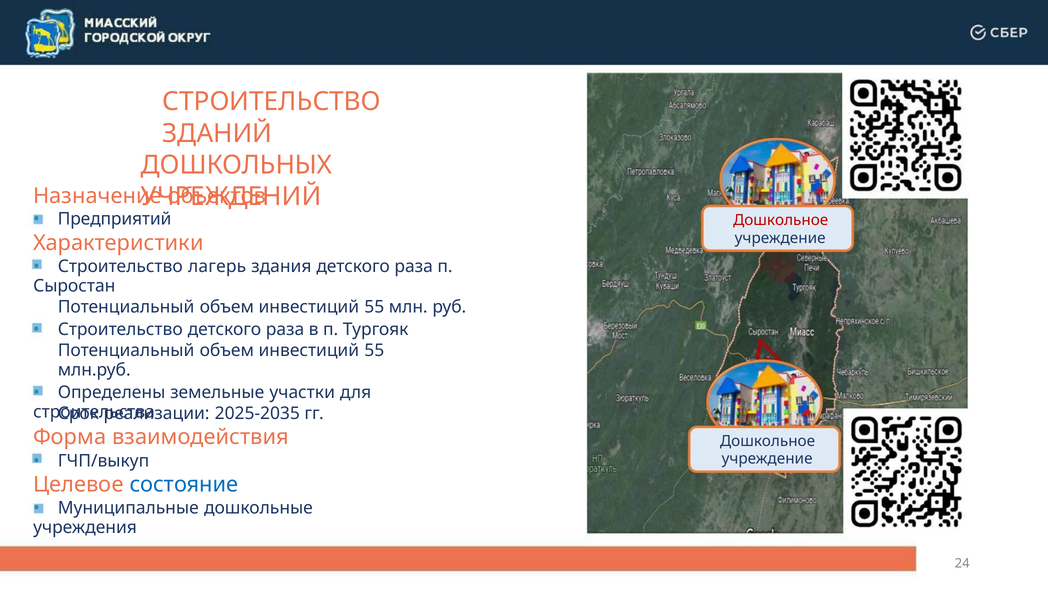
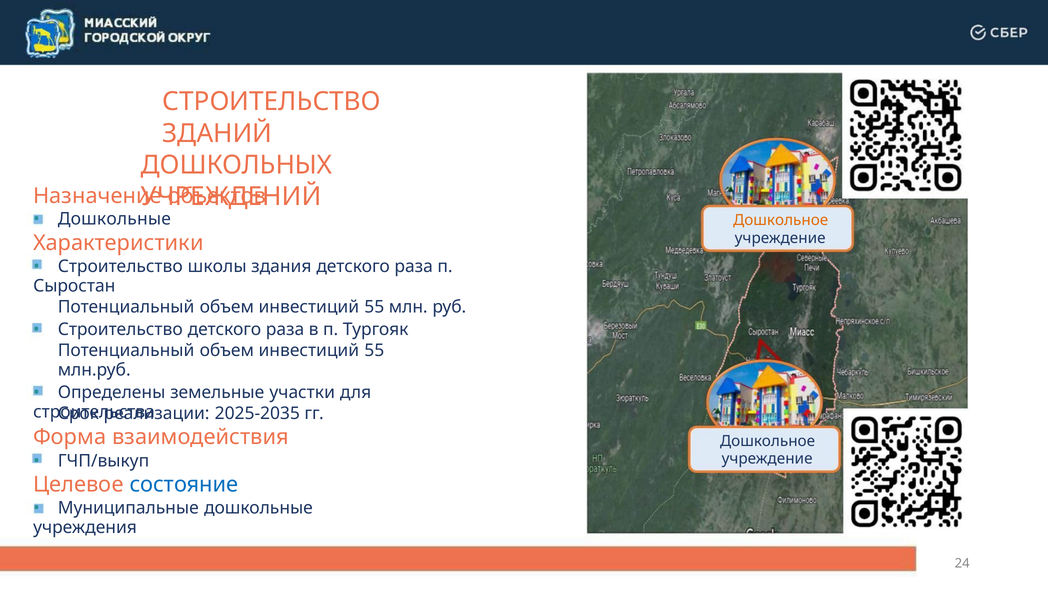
Предприятий: Предприятий -> Дошкольные (114, 219)
Дошкольное colour: red -> orange (781, 220)
лагерь: лагерь -> школы (217, 266)
